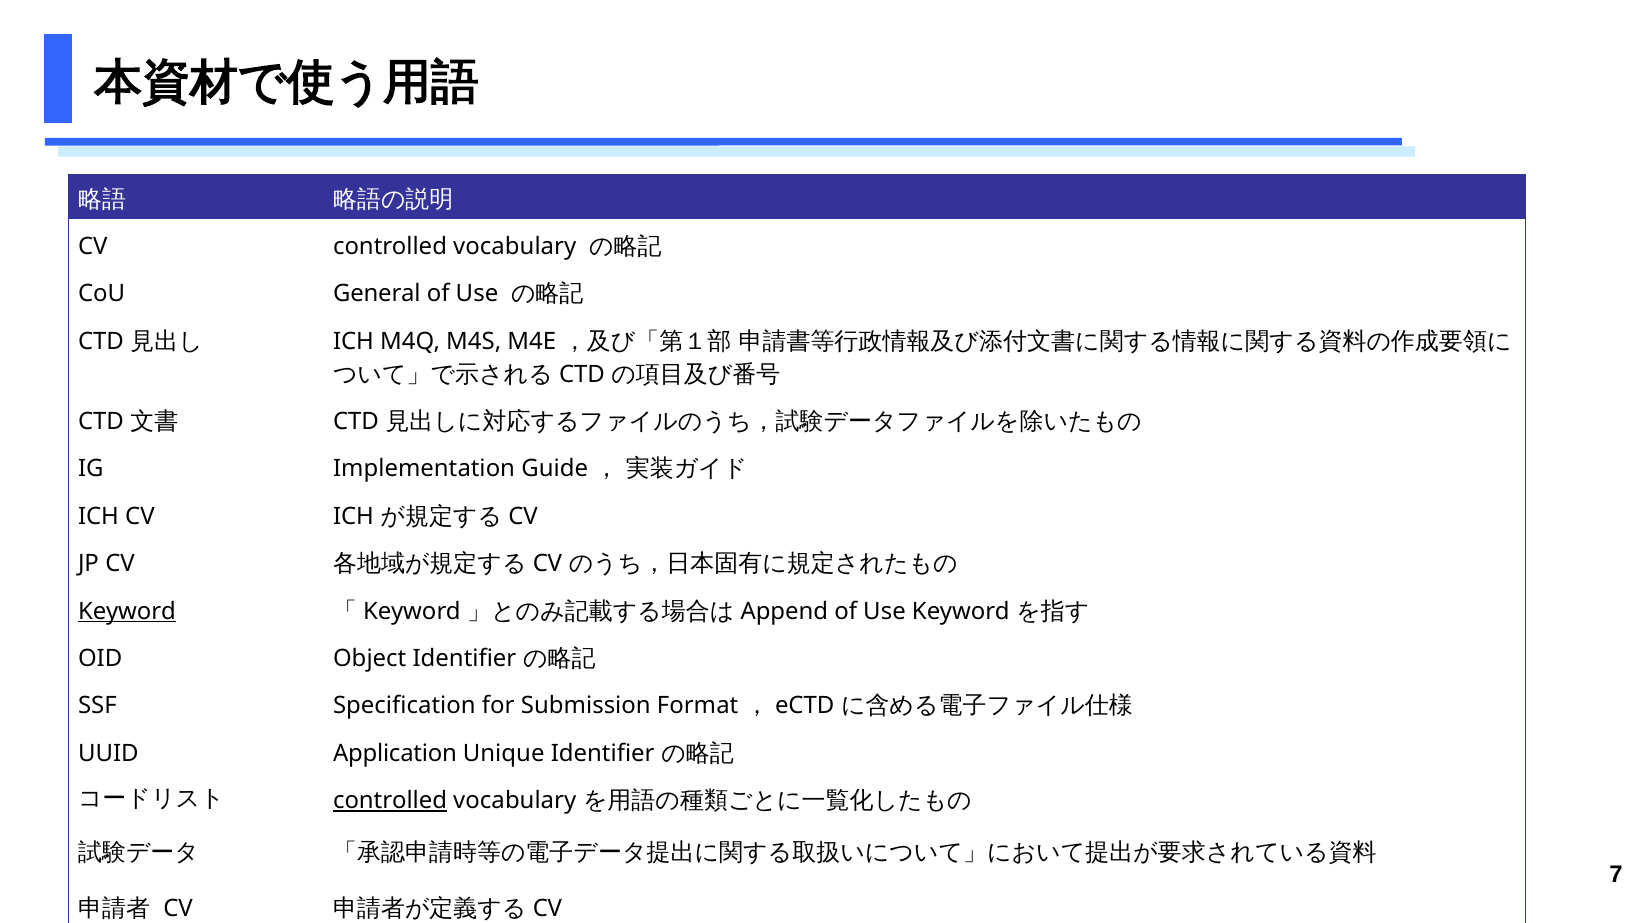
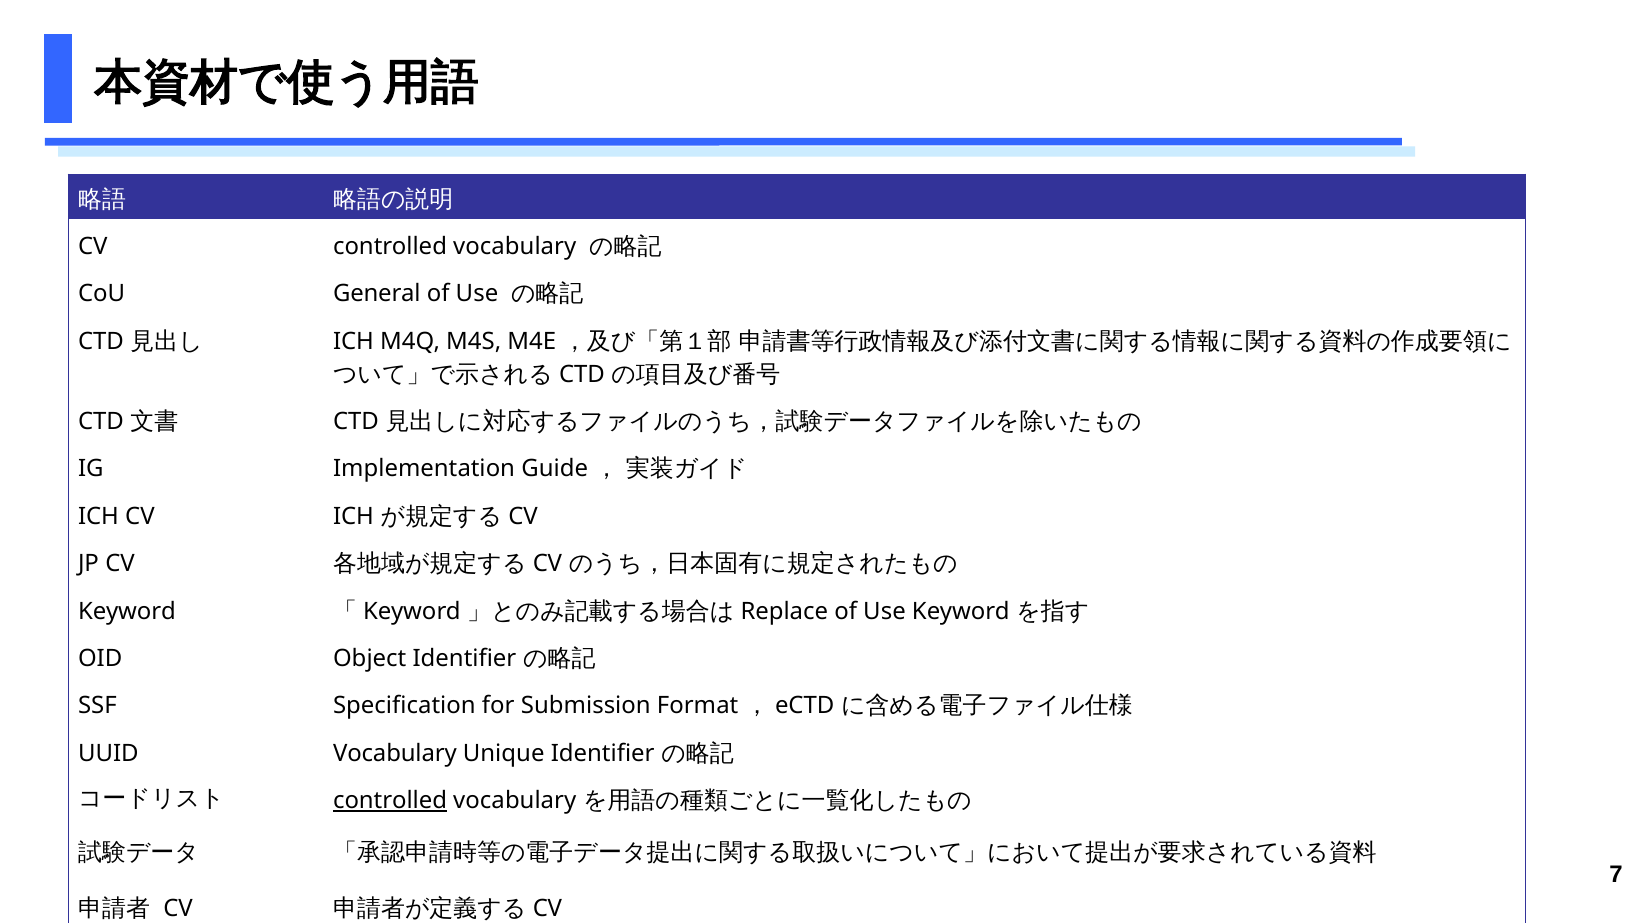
Keyword underline: present -> none (127, 611)
Append: Append -> Replace (784, 611)
UUID Application: Application -> Vocabulary (395, 753)
